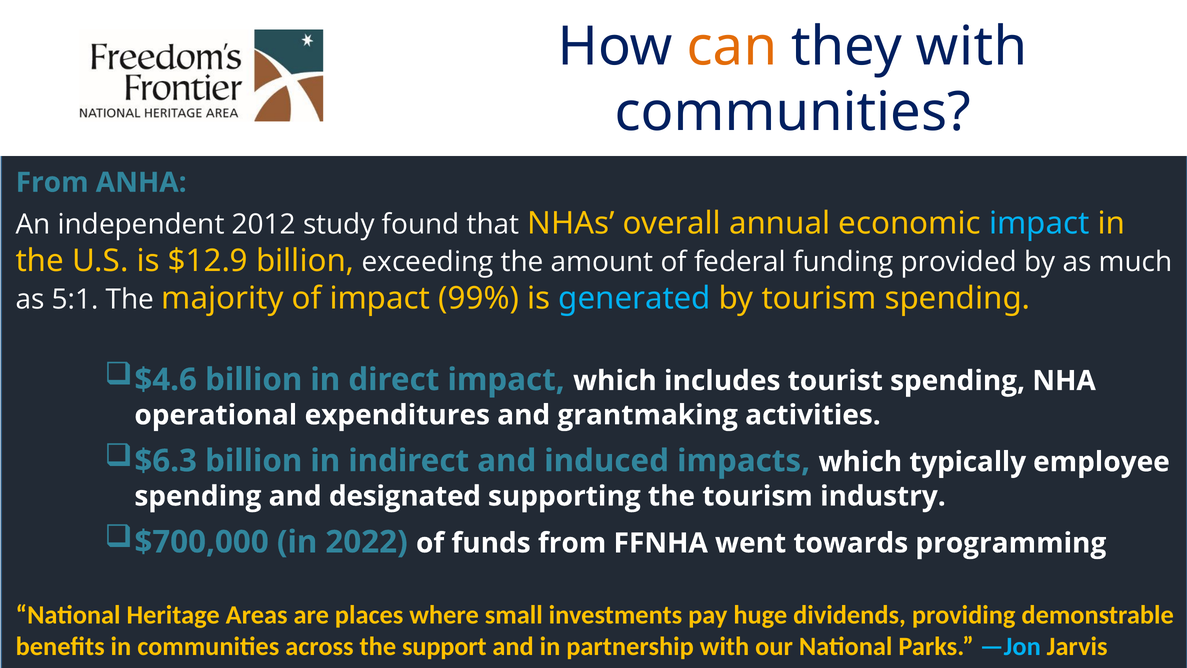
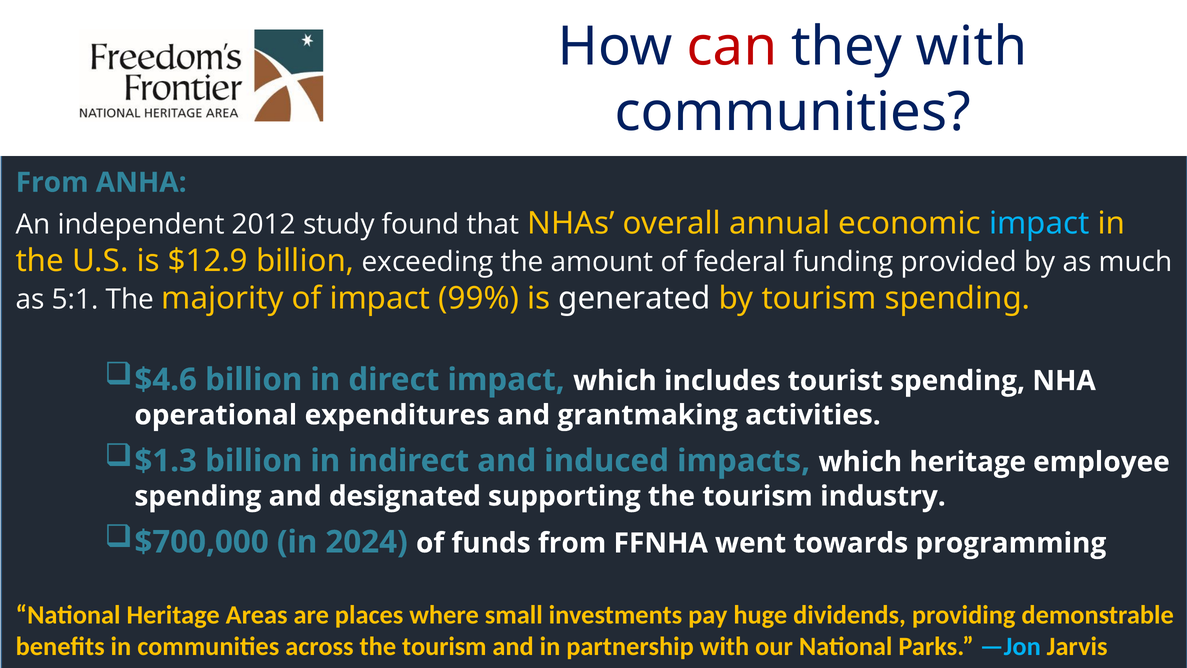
can colour: orange -> red (732, 47)
generated colour: light blue -> white (635, 298)
$6.3: $6.3 -> $1.3 (166, 461)
which typically: typically -> heritage (968, 462)
2022: 2022 -> 2024 (367, 542)
across the support: support -> tourism (444, 646)
